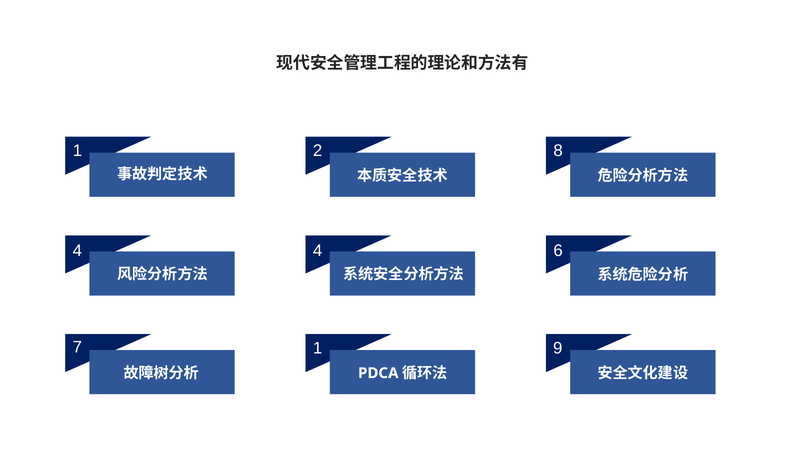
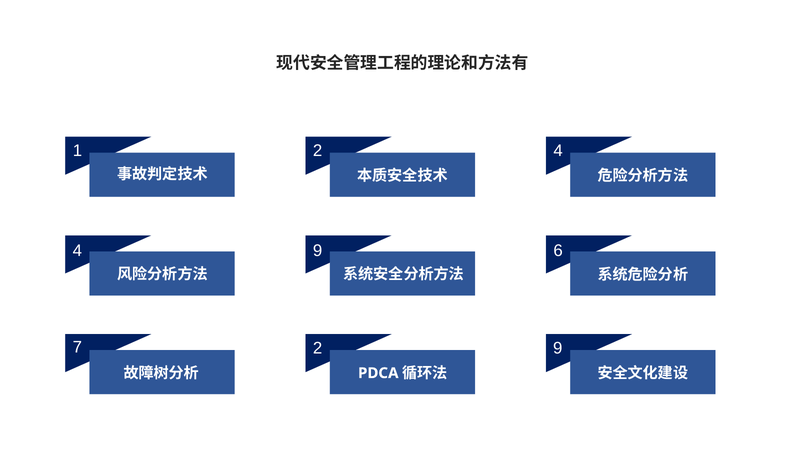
2 8: 8 -> 4 (558, 151)
4 4: 4 -> 9 (318, 250)
7 1: 1 -> 2 (318, 348)
